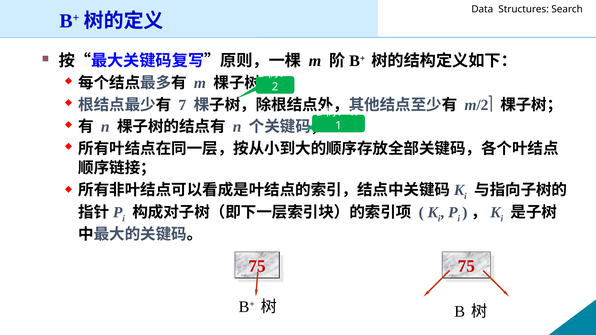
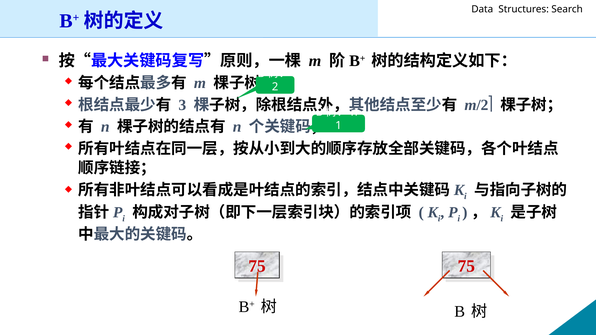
7: 7 -> 3 (182, 105)
